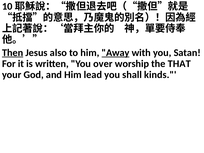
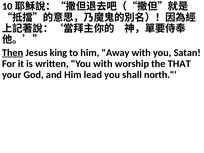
also: also -> king (58, 53)
Away underline: present -> none (116, 53)
You over: over -> with (103, 64)
kinds: kinds -> north (160, 75)
